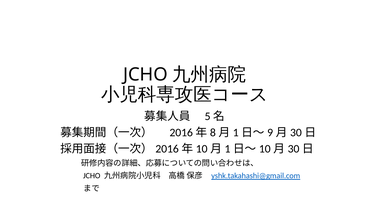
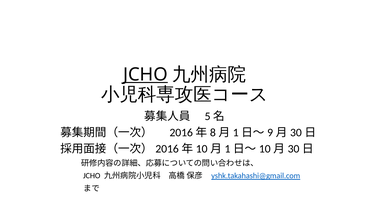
JCHO underline: none -> present (145, 75)
